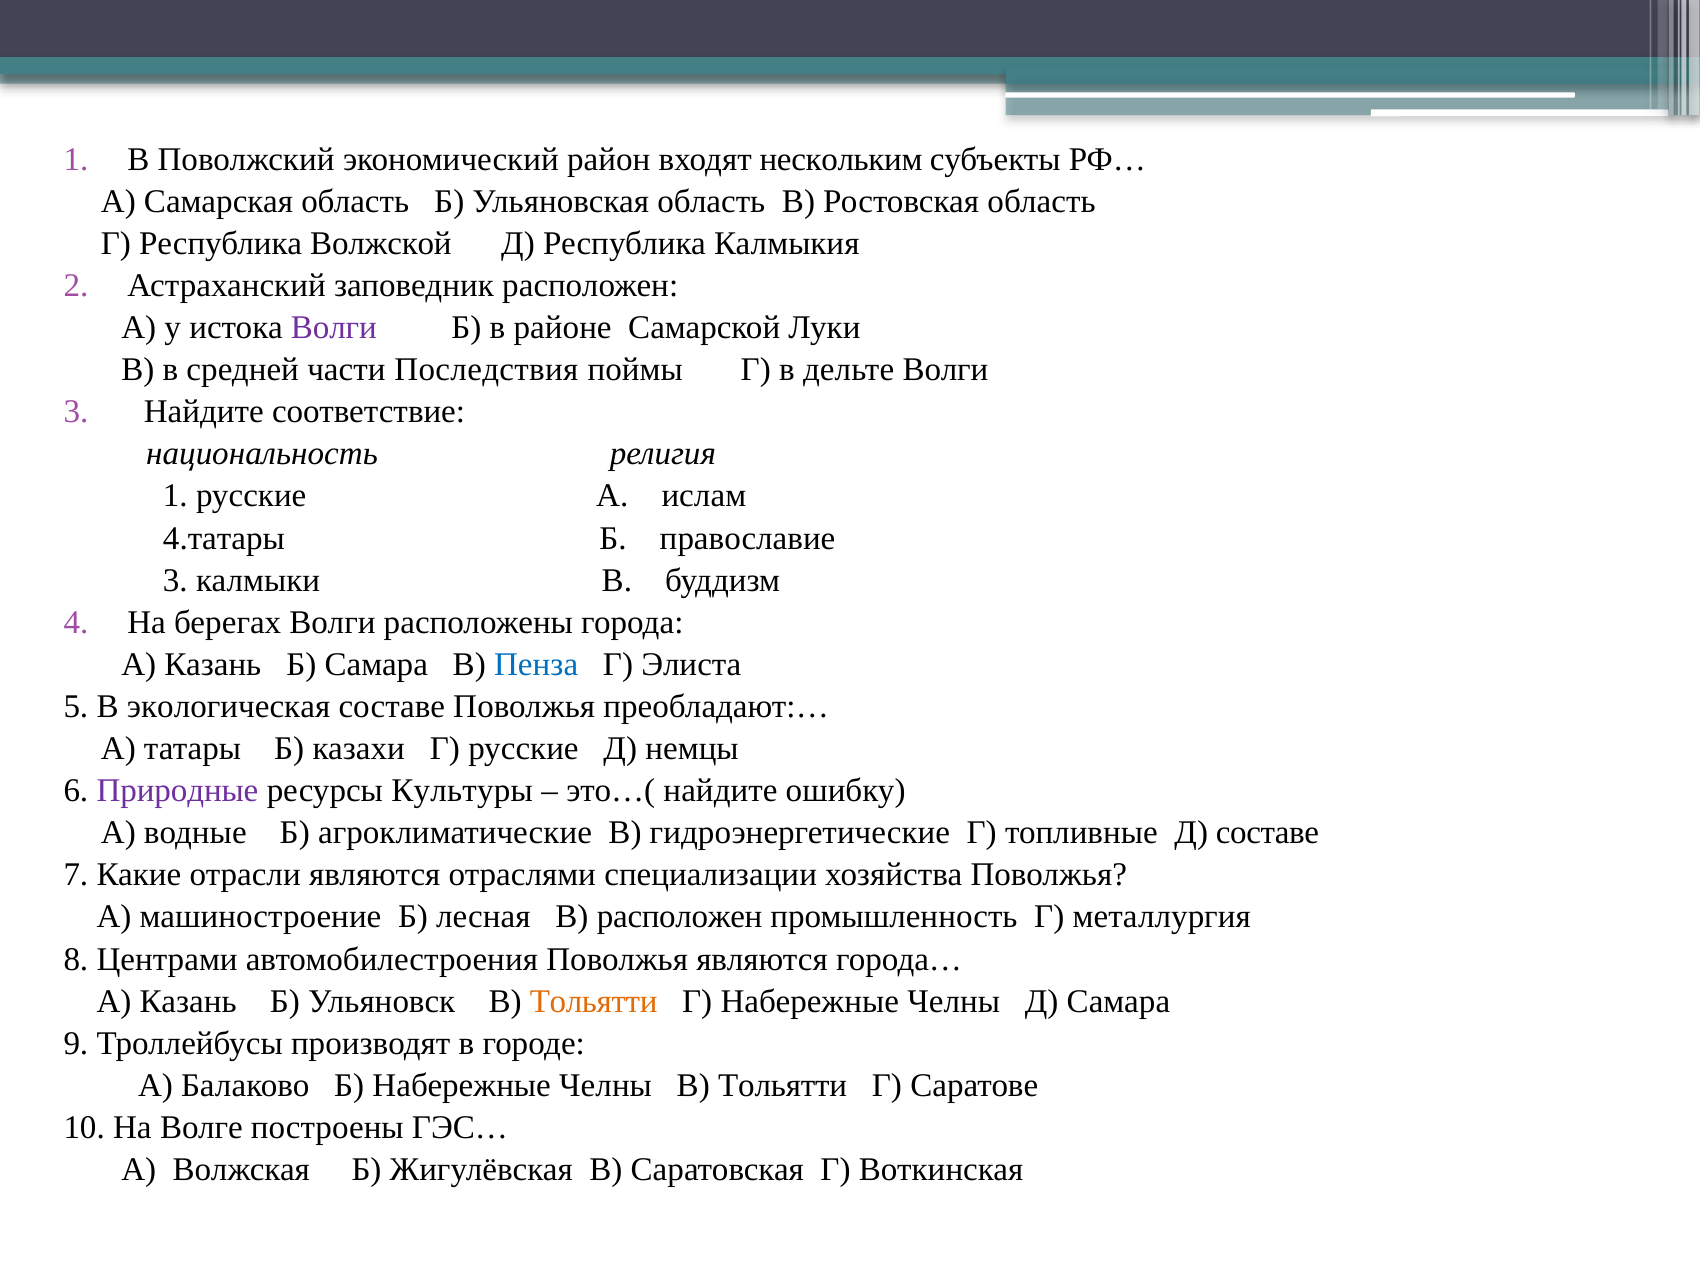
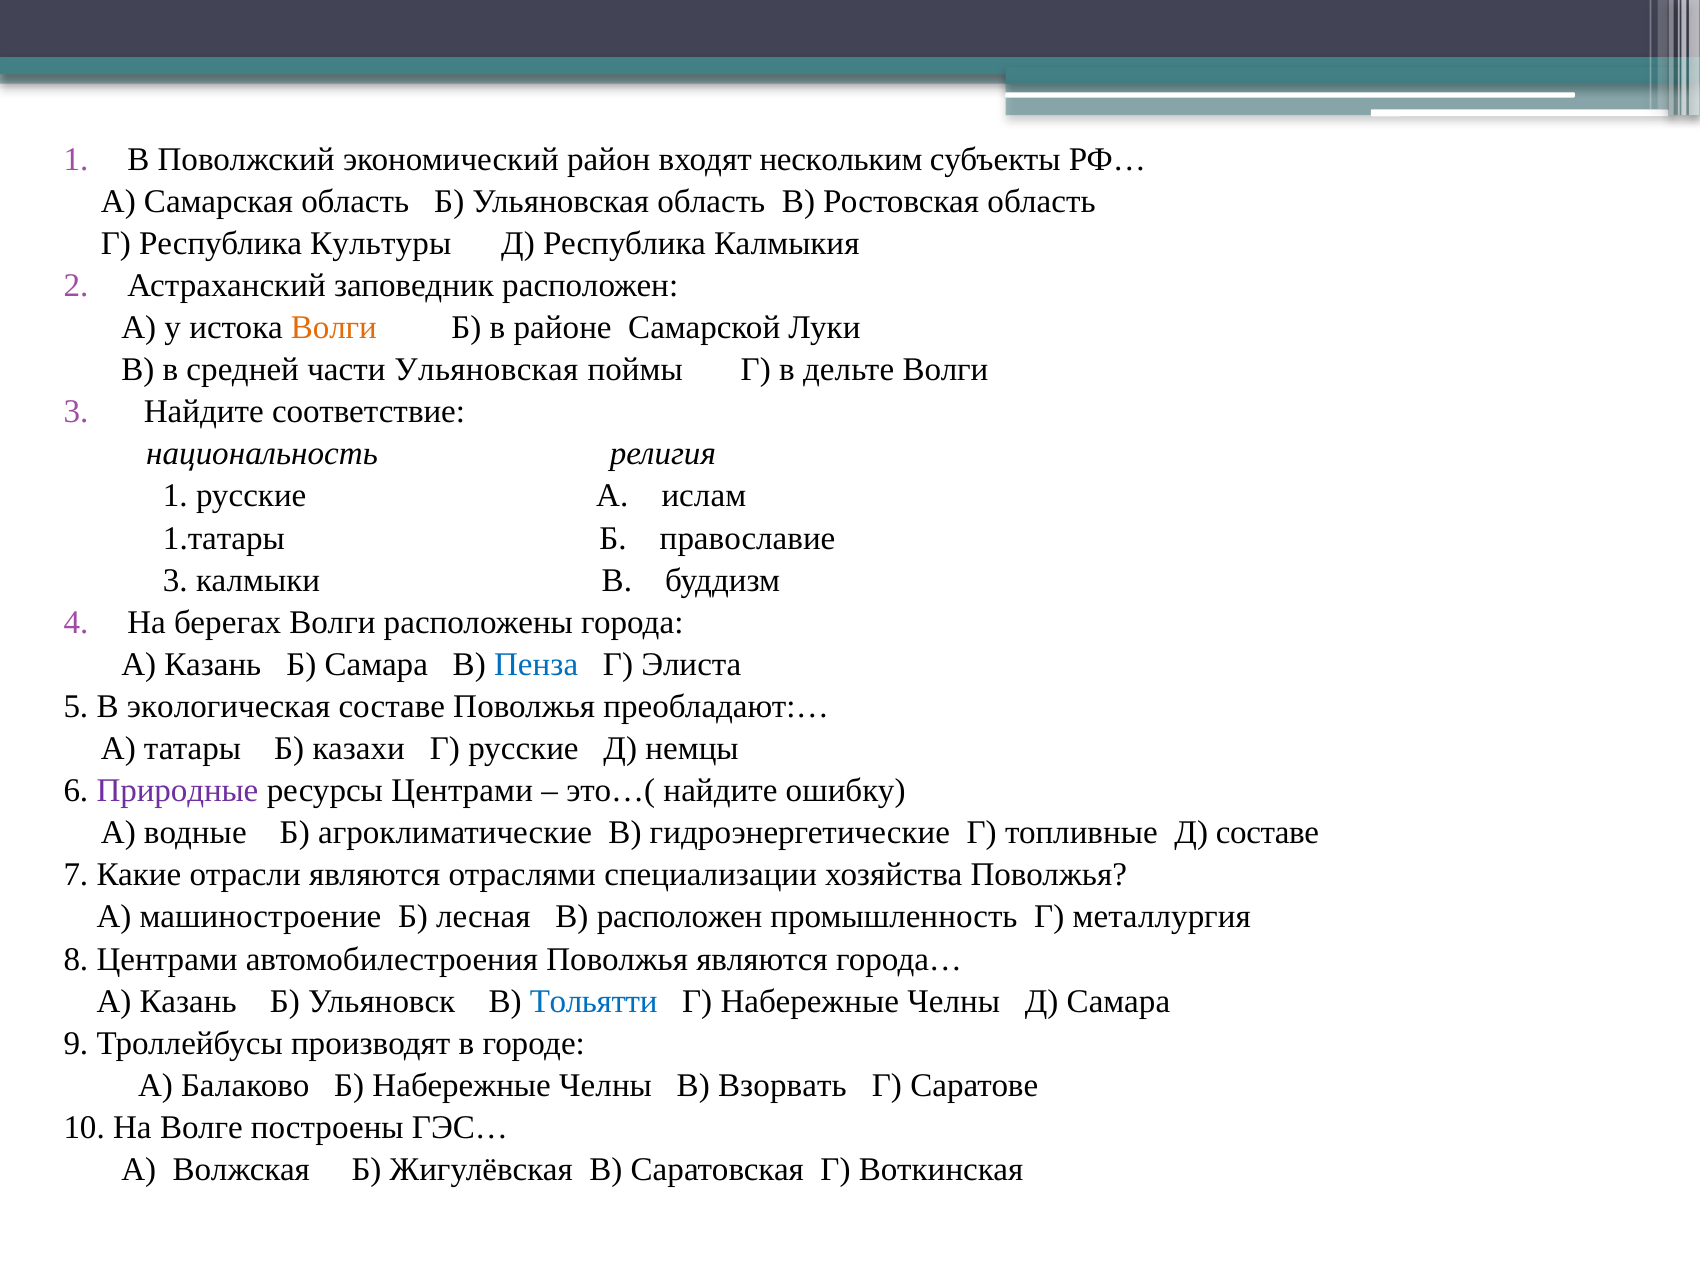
Волжской: Волжской -> Культуры (381, 243)
Волги colour: purple -> orange (334, 328)
части Последствия: Последствия -> Ульяновская (486, 370)
4.татары: 4.татары -> 1.татары (224, 538)
ресурсы Культуры: Культуры -> Центрами (462, 791)
Тольятти colour: orange -> blue (594, 1001)
Челны В Тольятти: Тольятти -> Взорвать (782, 1085)
